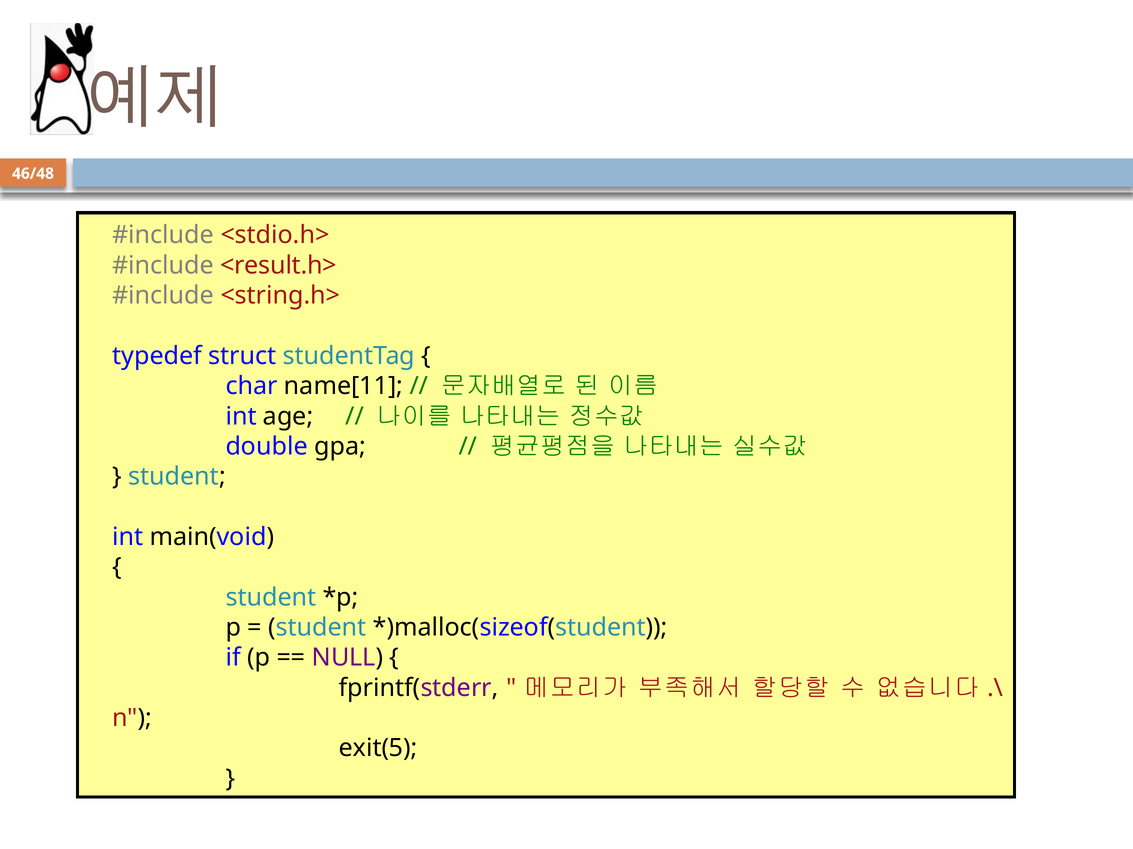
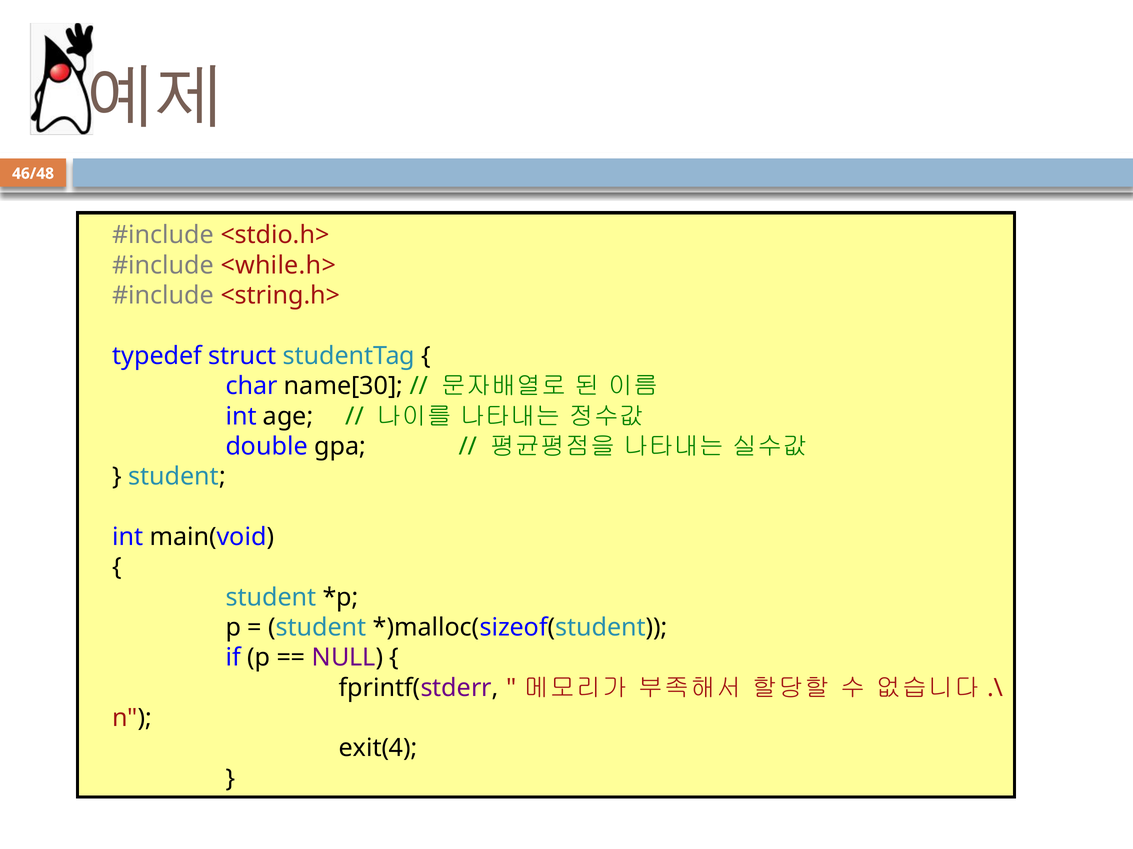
<result.h>: <result.h> -> <while.h> (278, 266)
name[11: name[11 -> name[30 (344, 386)
exit(5: exit(5 -> exit(4 (378, 749)
